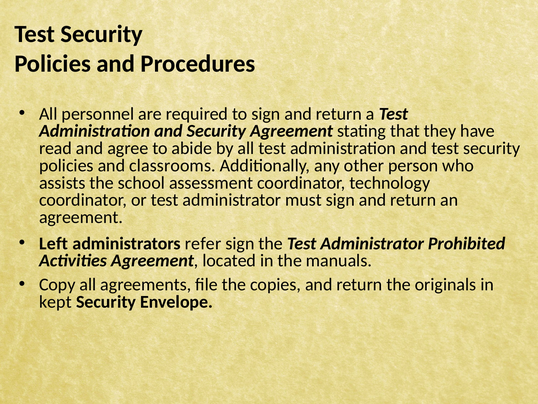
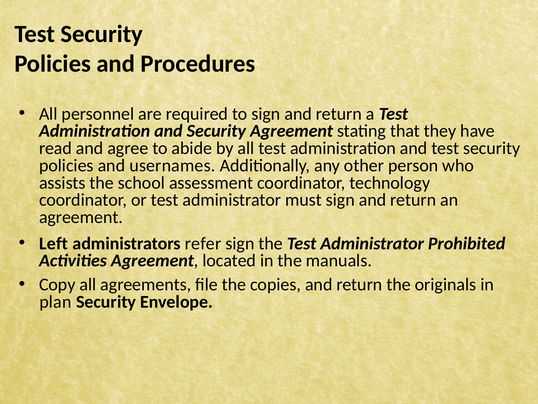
classrooms: classrooms -> usernames (172, 165)
kept: kept -> plan (55, 302)
